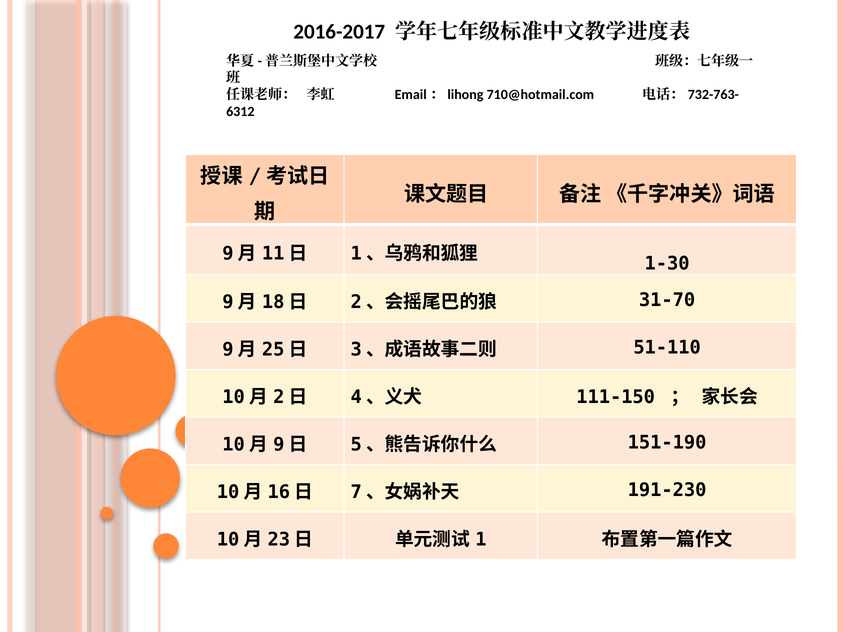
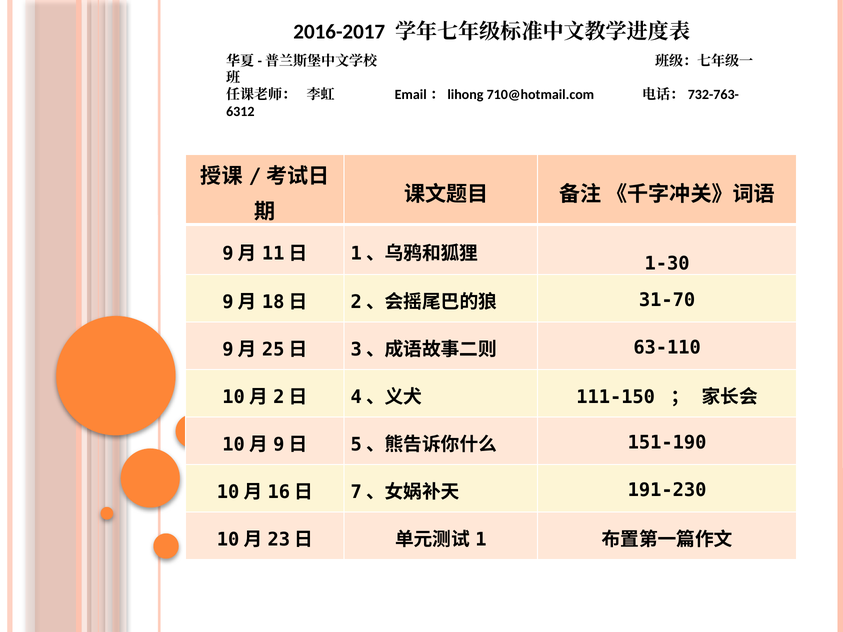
51-110: 51-110 -> 63-110 (667, 348)
